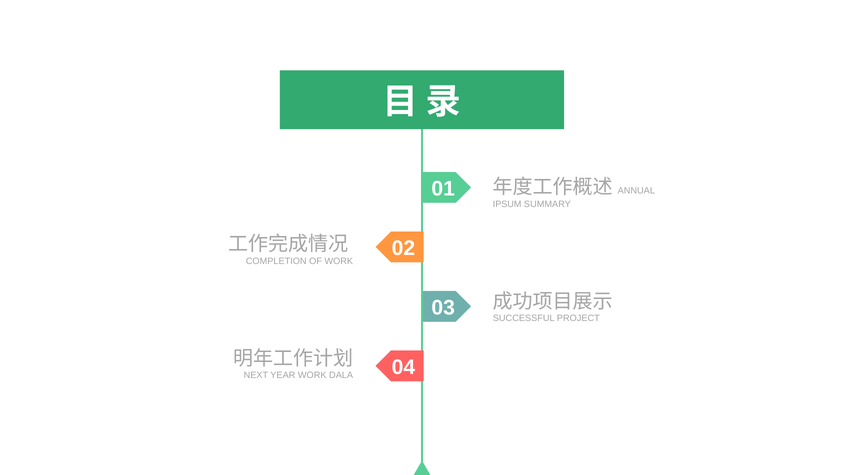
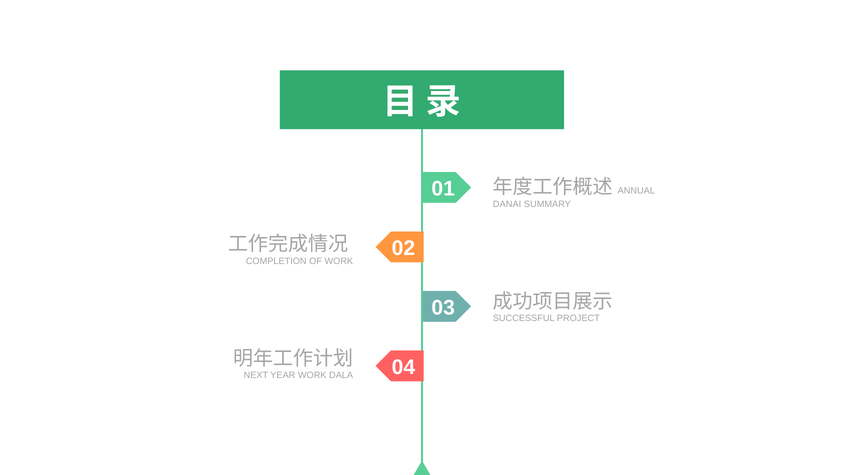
IPSUM: IPSUM -> DANAI (507, 204)
